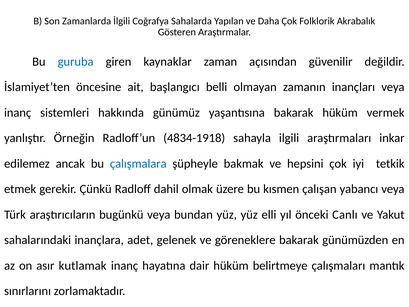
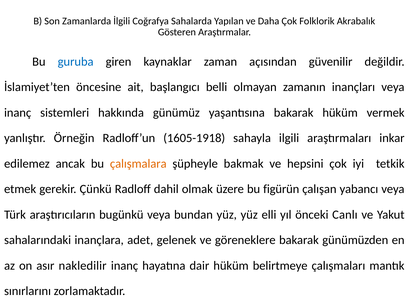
4834-1918: 4834-1918 -> 1605-1918 (194, 138)
çalışmalara colour: blue -> orange (138, 163)
kısmen: kısmen -> figürün (281, 189)
kutlamak: kutlamak -> nakledilir (83, 265)
